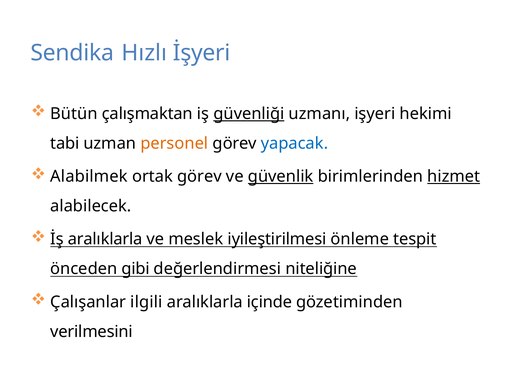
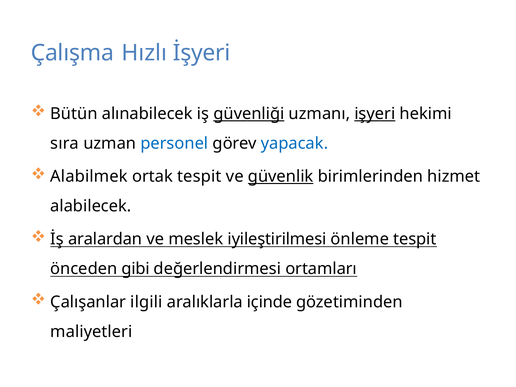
Sendika: Sendika -> Çalışma (72, 53)
çalışmaktan: çalışmaktan -> alınabilecek (147, 114)
işyeri underline: none -> present (375, 114)
tabi: tabi -> sıra (65, 143)
personel colour: orange -> blue (174, 143)
ortak görev: görev -> tespit (199, 177)
hizmet underline: present -> none (454, 177)
İş aralıklarla: aralıklarla -> aralardan (105, 239)
niteliğine: niteliğine -> ortamları (321, 269)
verilmesini: verilmesini -> maliyetleri (91, 332)
